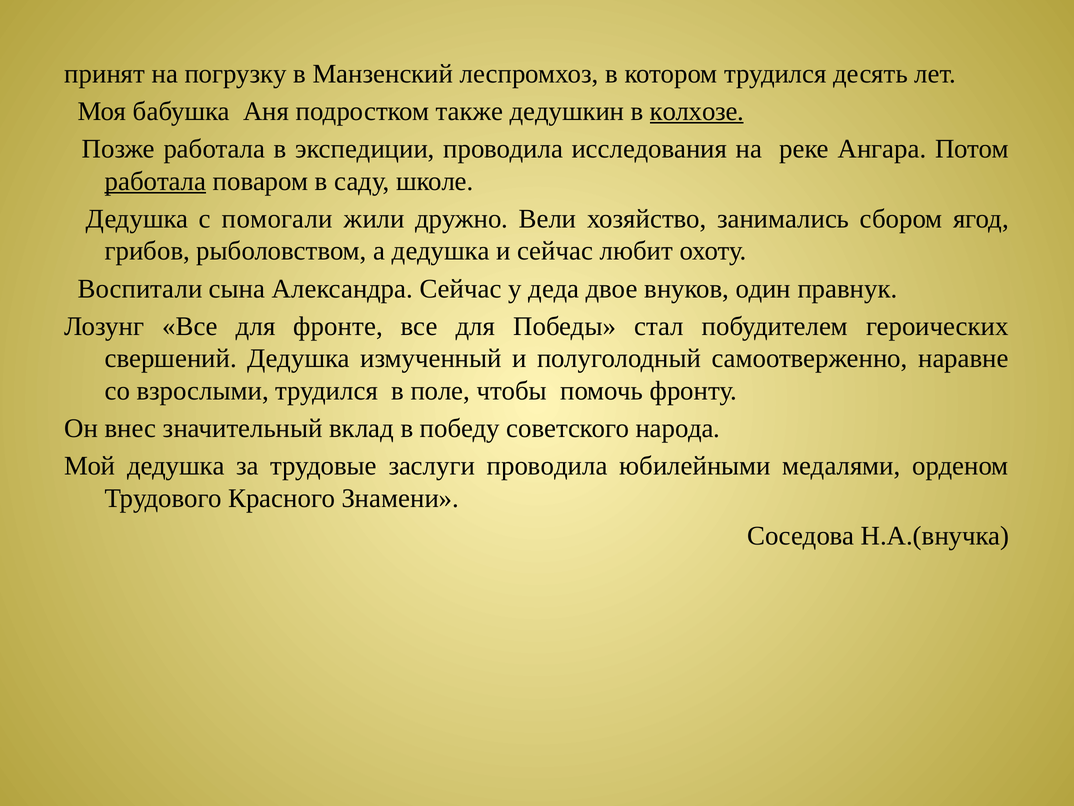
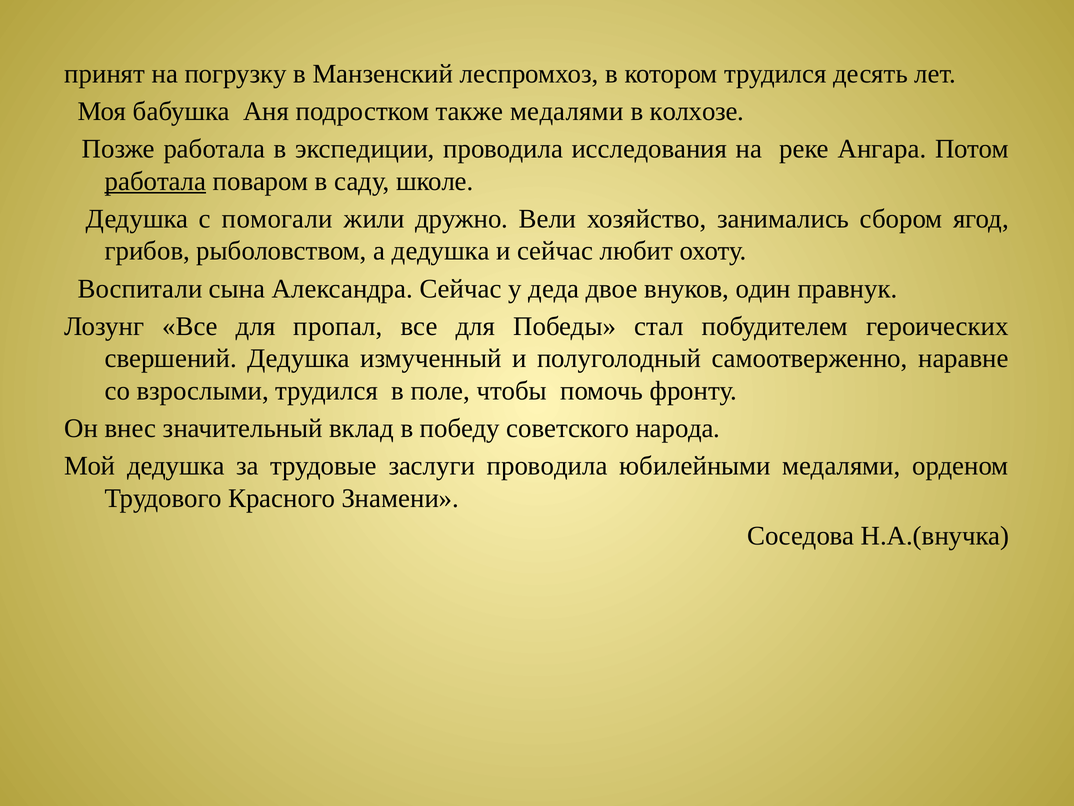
также дедушкин: дедушкин -> медалями (567, 111)
колхозе underline: present -> none (697, 111)
фронте: фронте -> пропал (338, 326)
